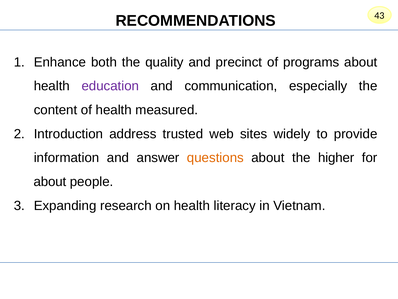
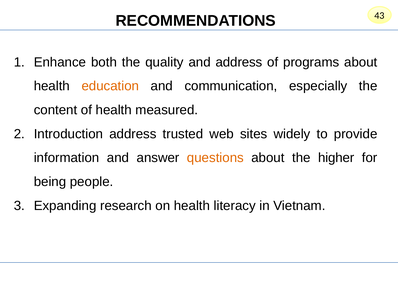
and precinct: precinct -> address (239, 62)
education colour: purple -> orange (110, 86)
about: about -> being (50, 181)
